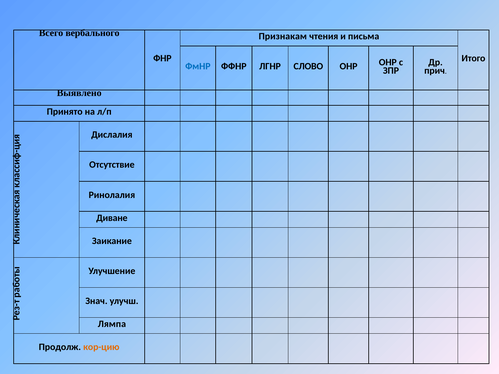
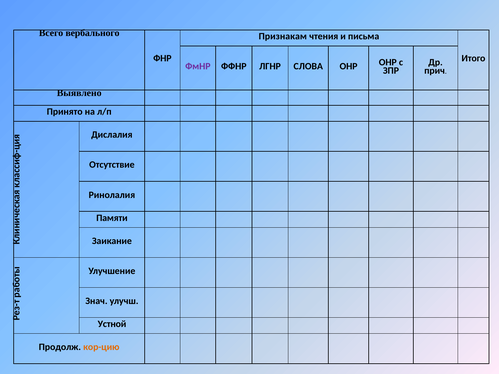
ФмНР colour: blue -> purple (198, 66)
СЛОВО: СЛОВО -> СЛОВА (308, 66)
Диване: Диване -> Памяти (112, 218)
Лямпа: Лямпа -> Устной (112, 324)
